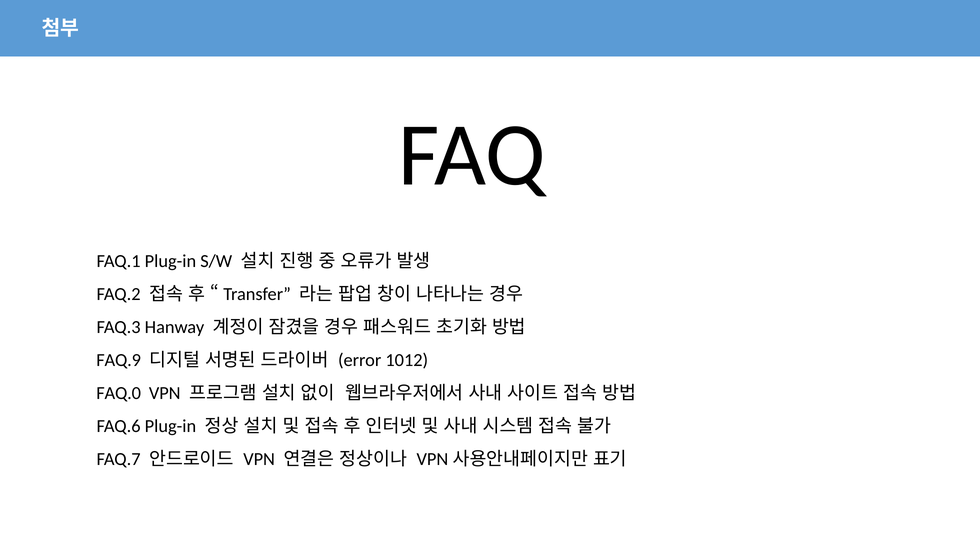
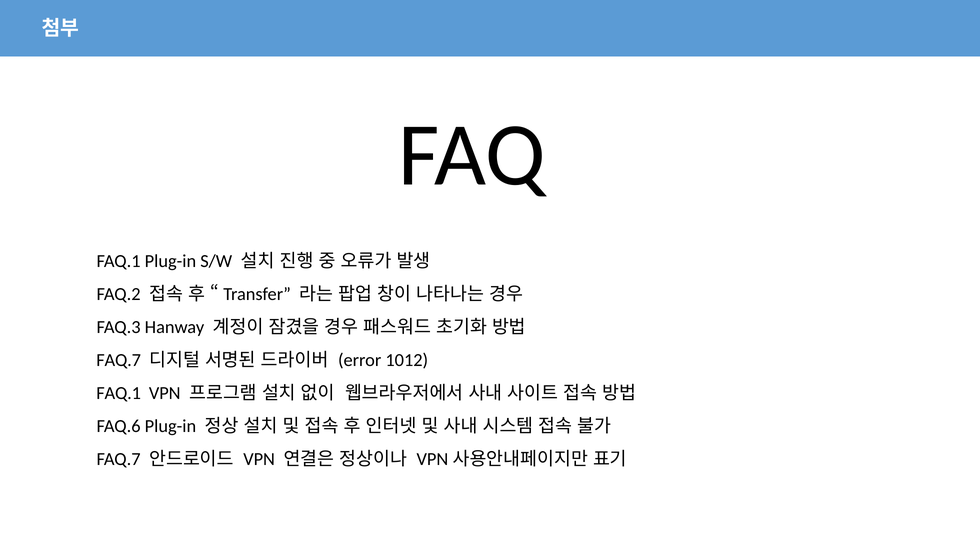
FAQ.9: FAQ.9 -> FAQ.7 (119, 360)
FAQ.0: FAQ.0 -> FAQ.1 (119, 393)
